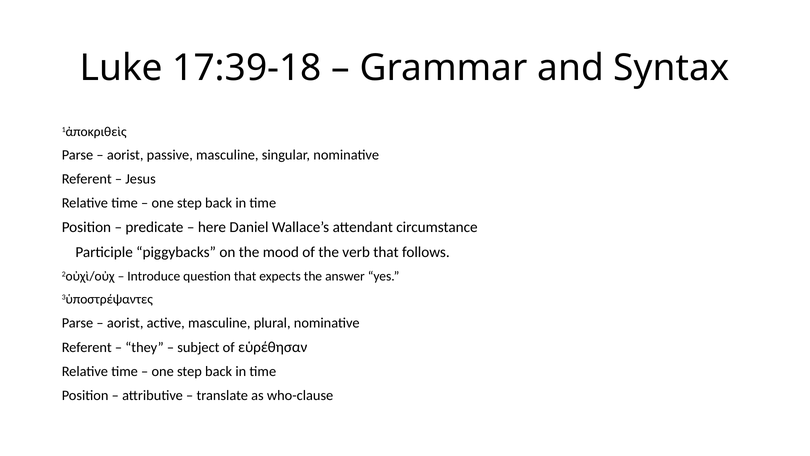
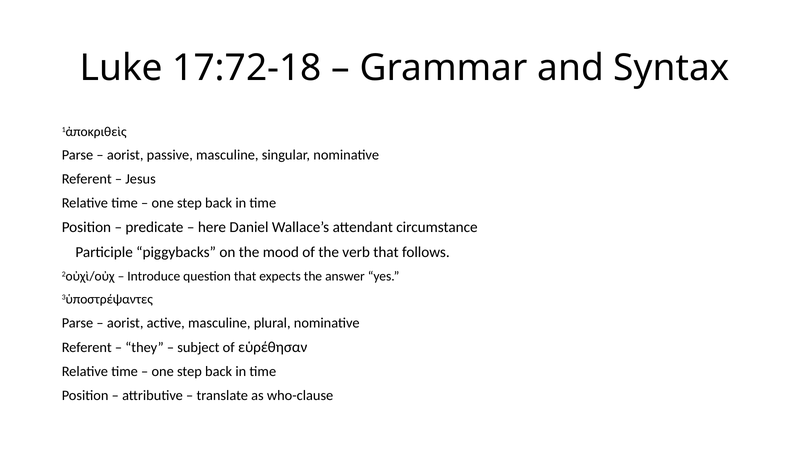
17:39-18: 17:39-18 -> 17:72-18 (247, 68)
